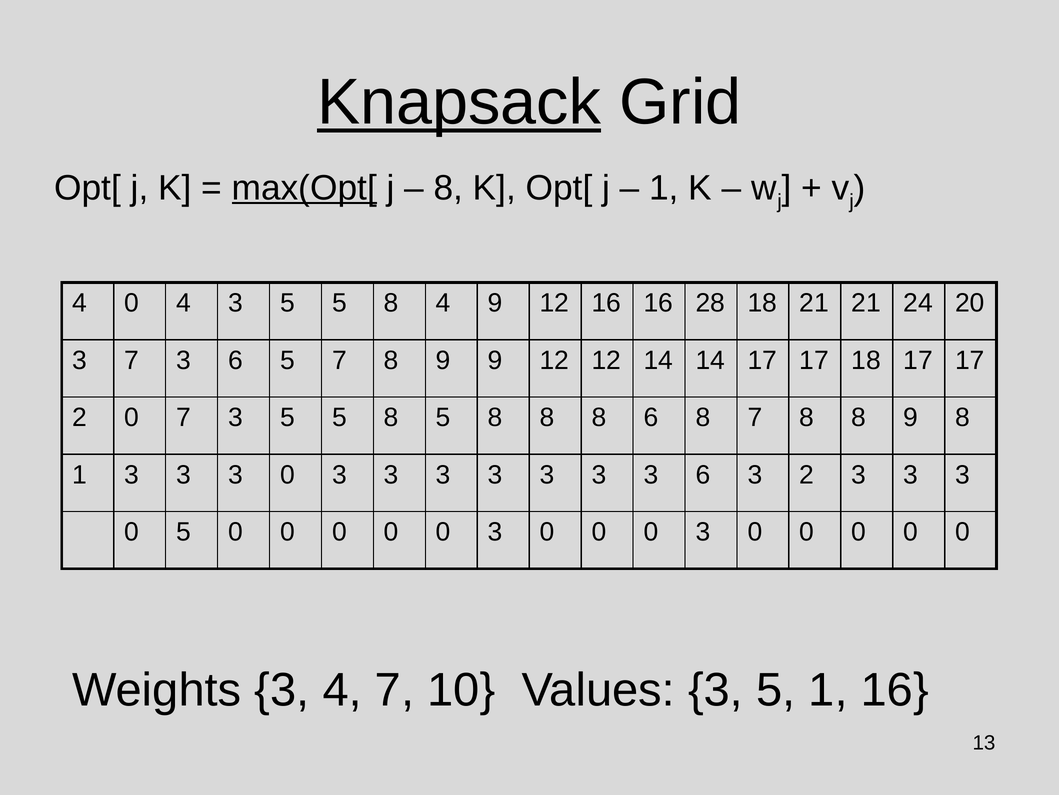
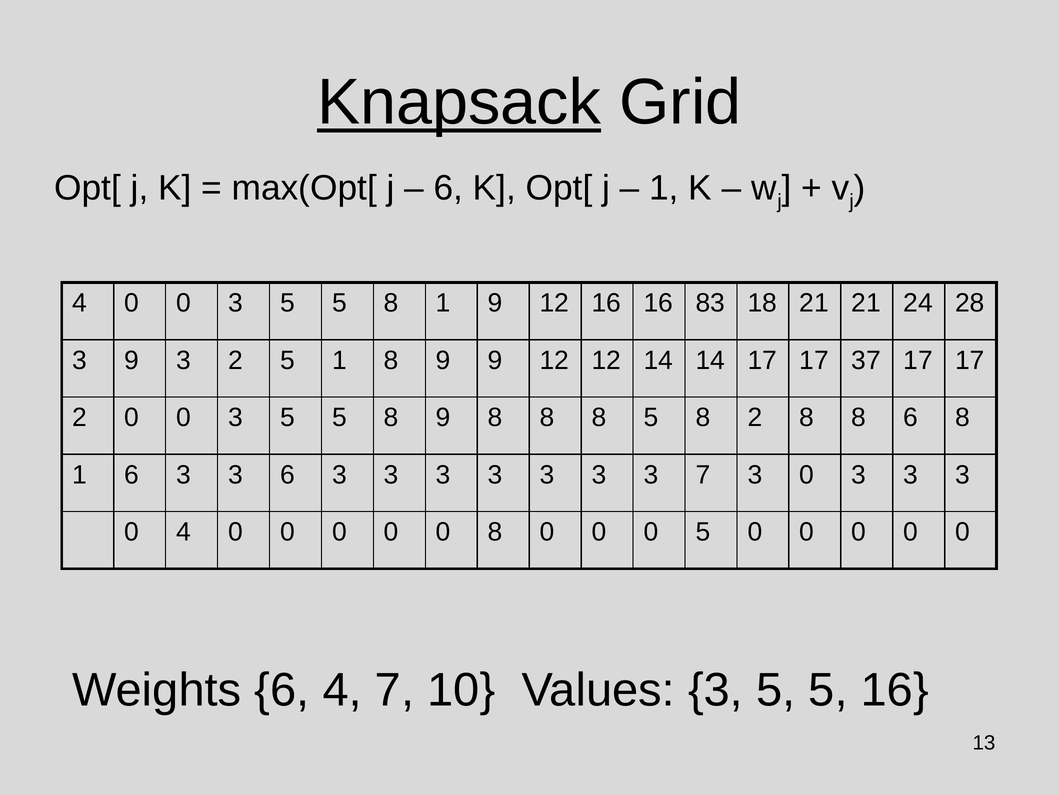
max(Opt[ underline: present -> none (304, 188)
8: 8 -> 6 (448, 188)
4: 4 -> 0 (184, 303)
5 8 4: 4 -> 1 (443, 303)
28: 28 -> 83 (710, 303)
20: 20 -> 28 (970, 303)
3 7: 7 -> 9 (132, 360)
6: 6 -> 2 (236, 360)
5 7: 7 -> 1 (339, 360)
17 18: 18 -> 37 (866, 360)
2 0 7: 7 -> 0 (184, 417)
5 8 5: 5 -> 9 (443, 417)
8 6: 6 -> 5 (651, 417)
8 7: 7 -> 2 (755, 417)
8 8 9: 9 -> 6 (911, 417)
1 3: 3 -> 6 (132, 474)
0: 0 -> 6 (288, 474)
3 3 6: 6 -> 7 (703, 474)
2: 2 -> 0 (807, 474)
0 5: 5 -> 4 (184, 532)
3: 3 -> 8 (495, 532)
3: 3 -> 5 (703, 532)
Weights 3: 3 -> 6 (282, 690)
Values 3 5 1: 1 -> 5 (828, 690)
